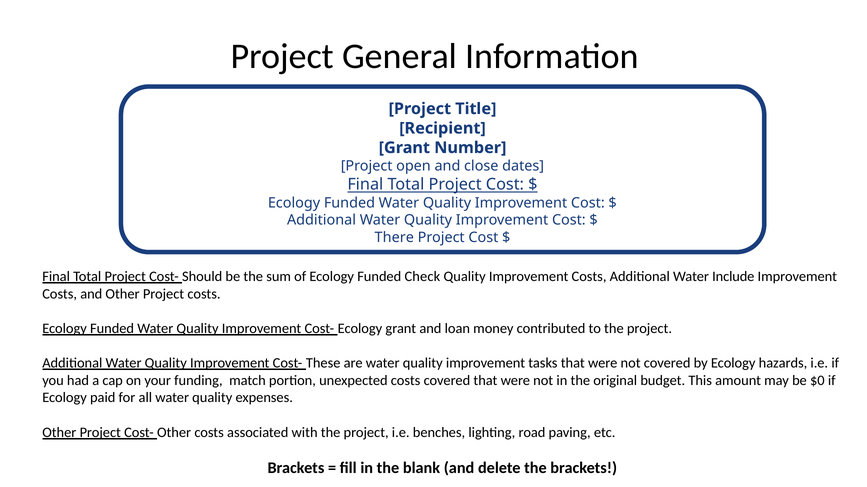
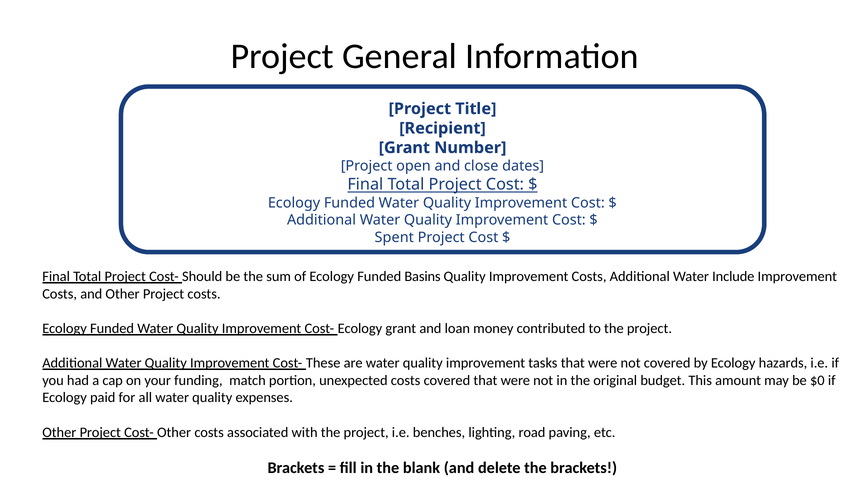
There: There -> Spent (394, 238)
Check: Check -> Basins (423, 277)
